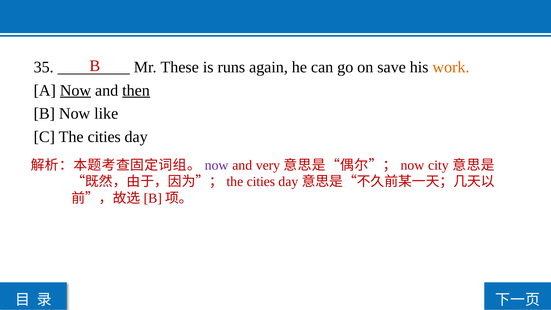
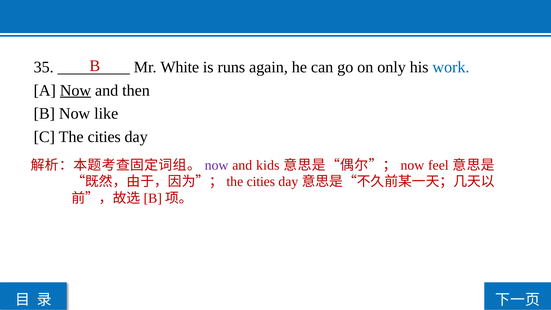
These: These -> White (180, 67)
save: save -> only (392, 67)
work colour: orange -> blue (451, 67)
then underline: present -> none (136, 90)
very: very -> kids (268, 165)
city: city -> feel (438, 165)
